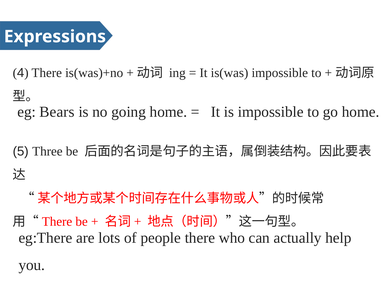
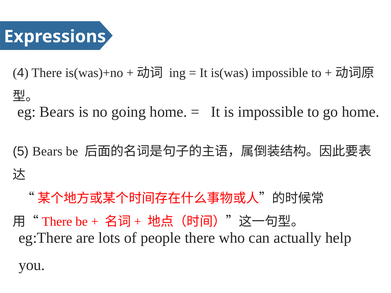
5 Three: Three -> Bears (47, 151)
